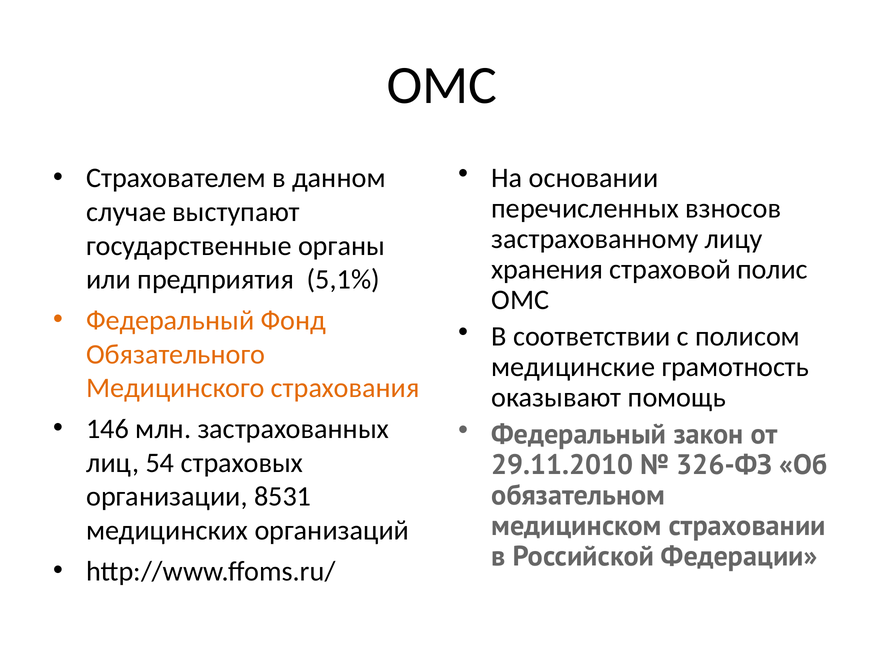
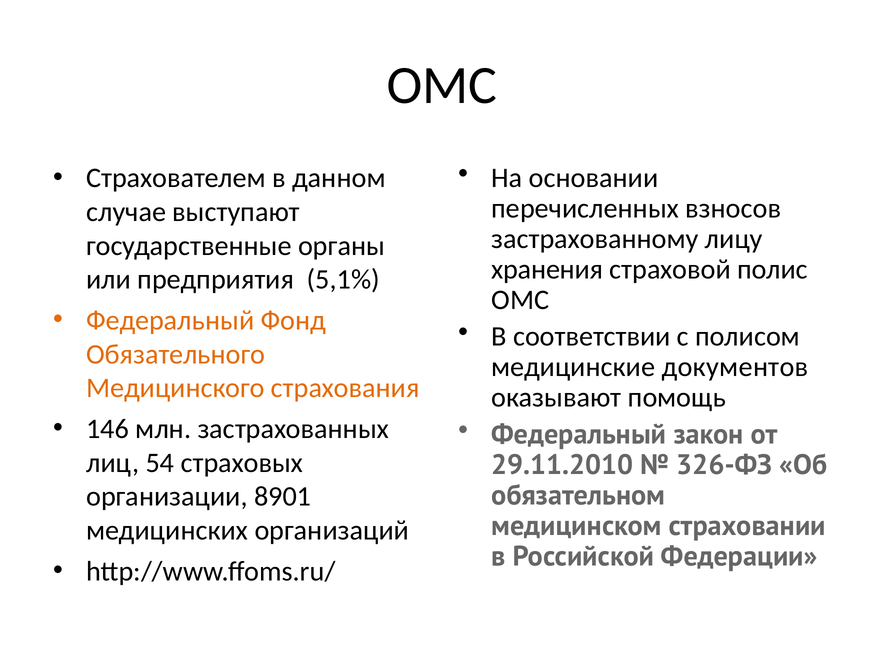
грамотность: грамотность -> документов (735, 367)
8531: 8531 -> 8901 (283, 497)
